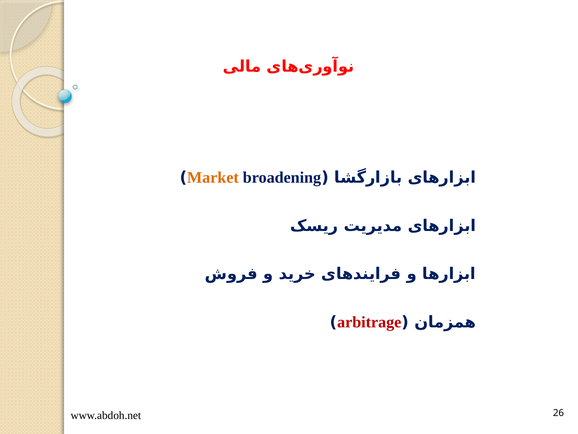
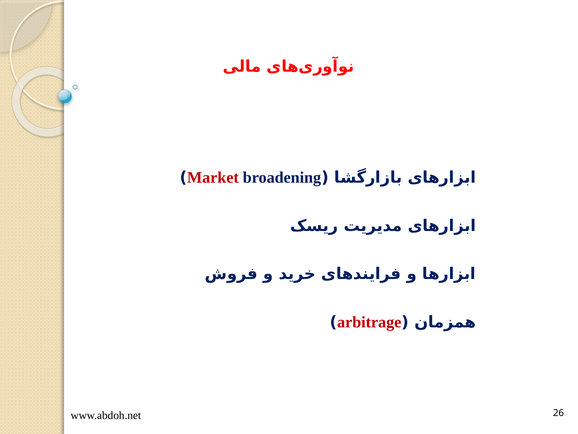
Market colour: orange -> red (213, 177)
